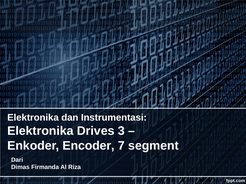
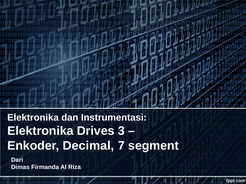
Encoder: Encoder -> Decimal (88, 146)
